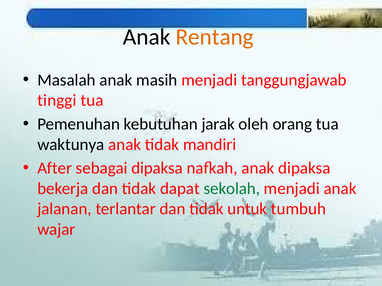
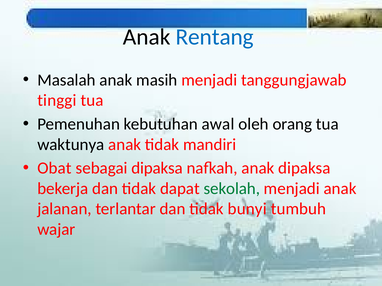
Rentang colour: orange -> blue (215, 37)
jarak: jarak -> awal (218, 124)
After: After -> Obat (54, 168)
untuk: untuk -> bunyi (247, 209)
